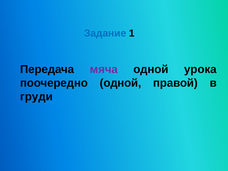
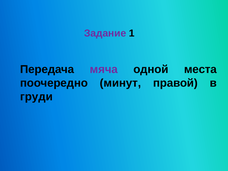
Задание colour: blue -> purple (105, 33)
урока: урока -> места (200, 69)
поочередно одной: одной -> минут (120, 83)
